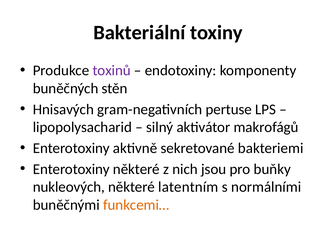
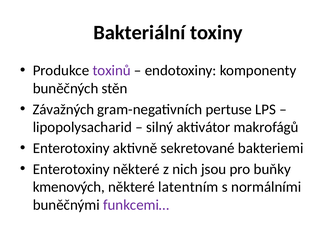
Hnisavých: Hnisavých -> Závažných (63, 109)
nukleových: nukleových -> kmenových (69, 187)
funkcemi… colour: orange -> purple (136, 205)
